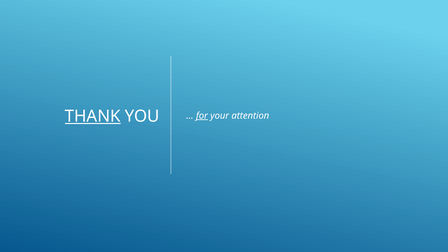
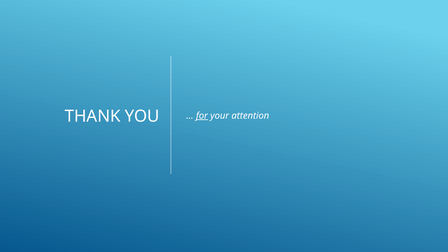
THANK underline: present -> none (93, 116)
